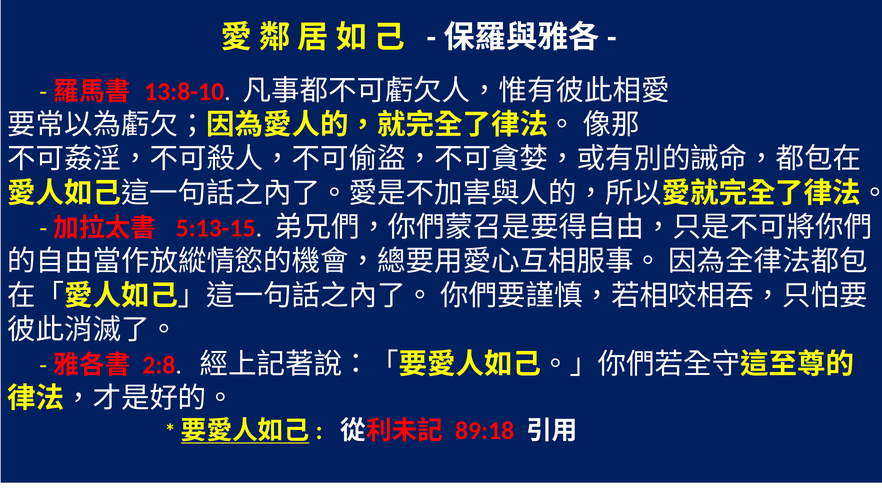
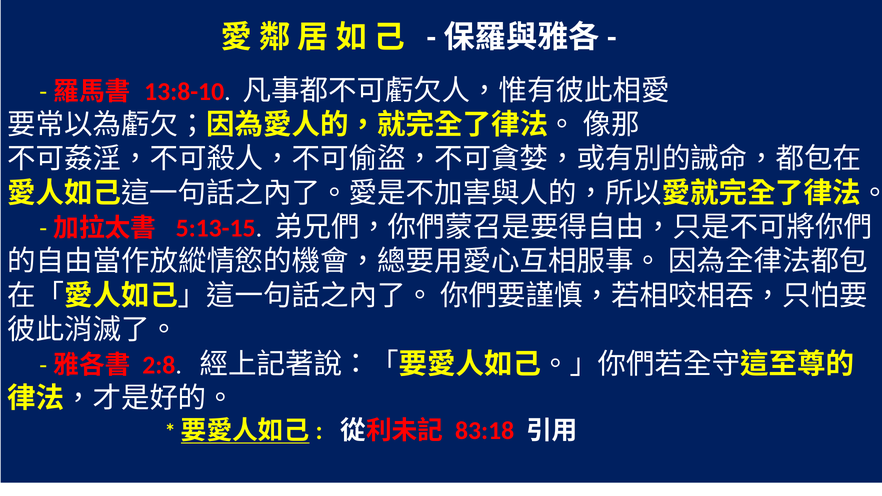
89:18: 89:18 -> 83:18 (485, 431)
